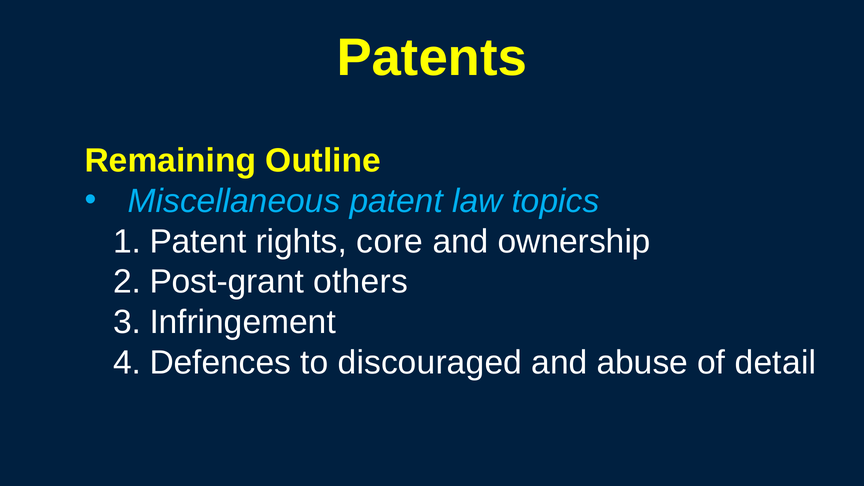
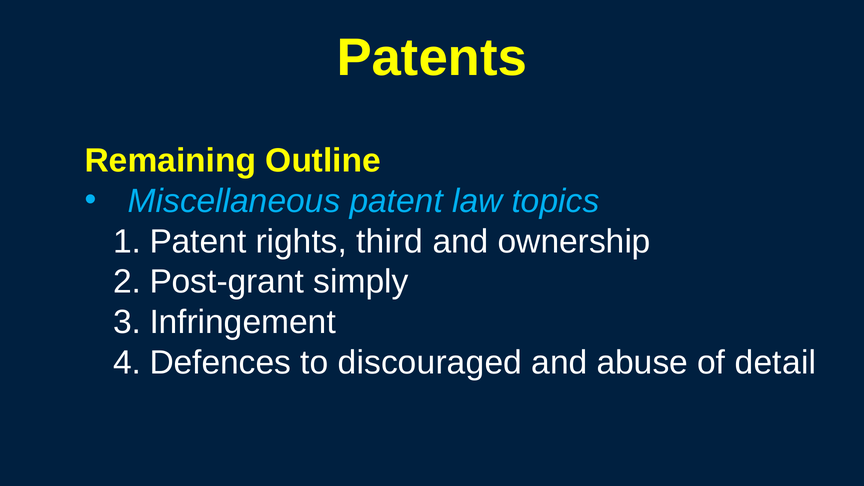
core: core -> third (390, 242)
others: others -> simply (361, 282)
